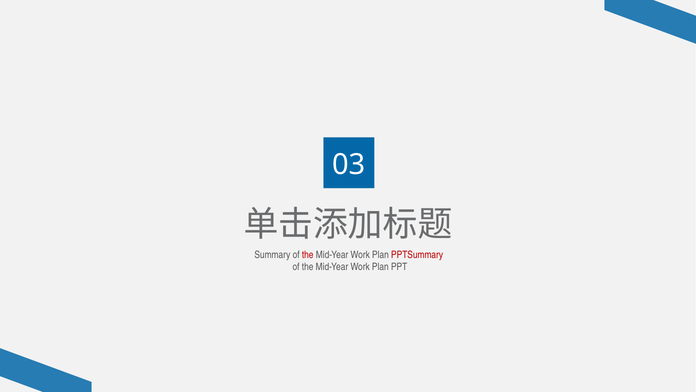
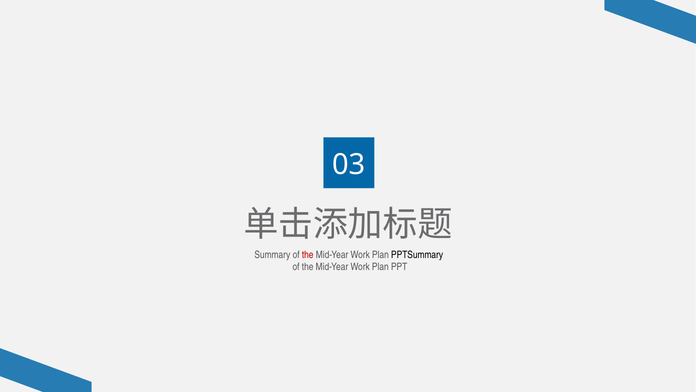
PPTSummary colour: red -> black (417, 254)
